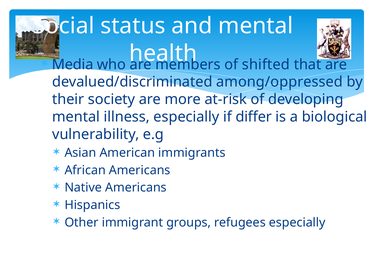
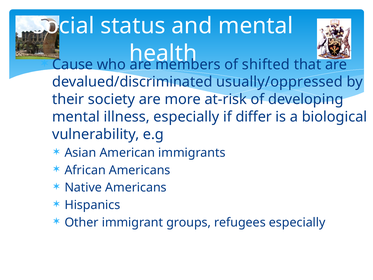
Media: Media -> Cause (73, 64)
among/oppressed: among/oppressed -> usually/oppressed (280, 82)
